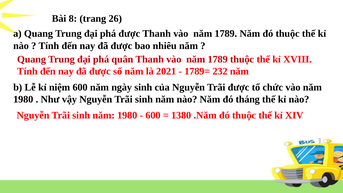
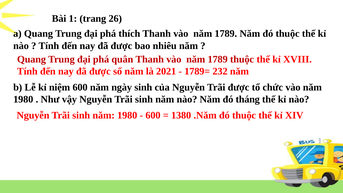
8: 8 -> 1 (73, 19)
phá được: được -> thích (129, 34)
